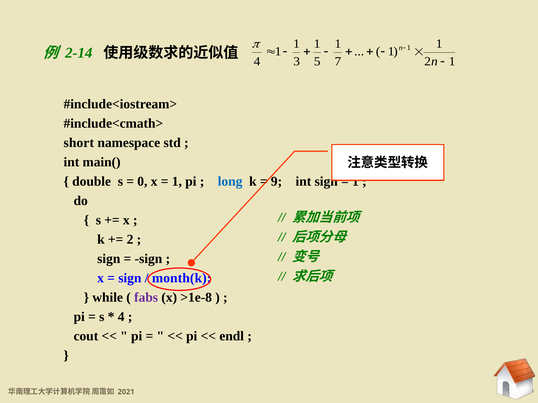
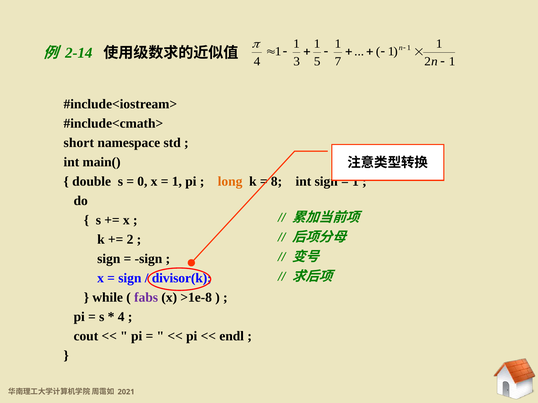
long colour: blue -> orange (230, 182)
9: 9 -> 8 (276, 182)
month(k: month(k -> divisor(k (182, 279)
